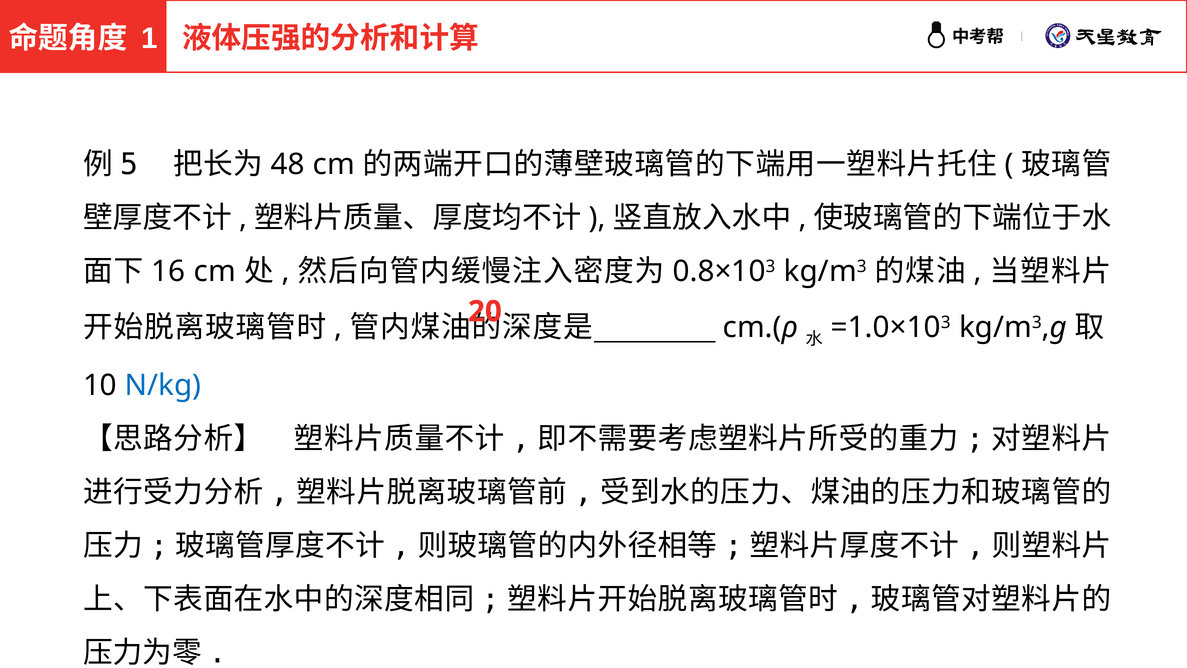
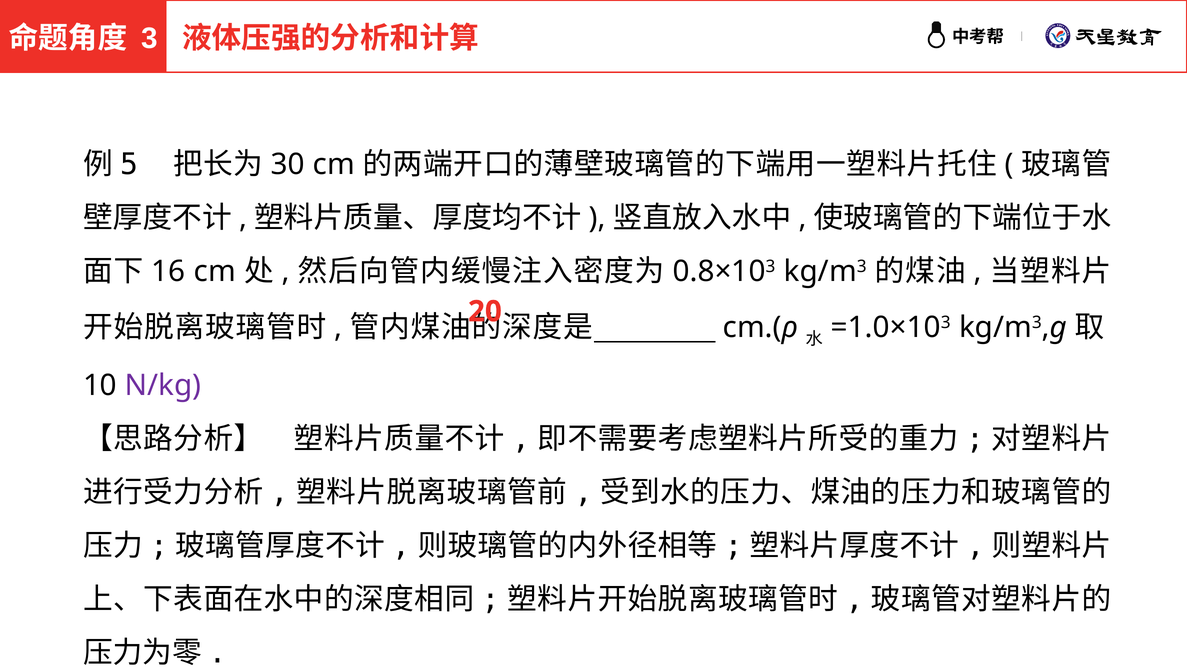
1: 1 -> 3 (149, 38)
48: 48 -> 30 (288, 164)
N/kg colour: blue -> purple (163, 385)
